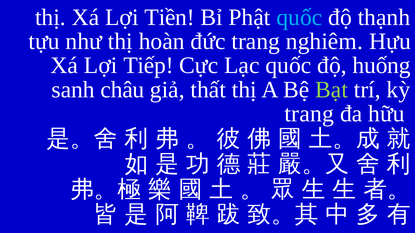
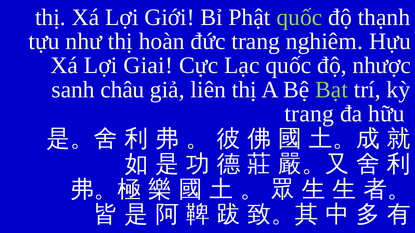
Tiền: Tiền -> Giới (170, 17)
quốc colour: light blue -> light green (299, 17)
Tiếp: Tiếp -> Giai (148, 66)
huống: huống -> nhược (382, 66)
thất: thất -> liên (208, 90)
